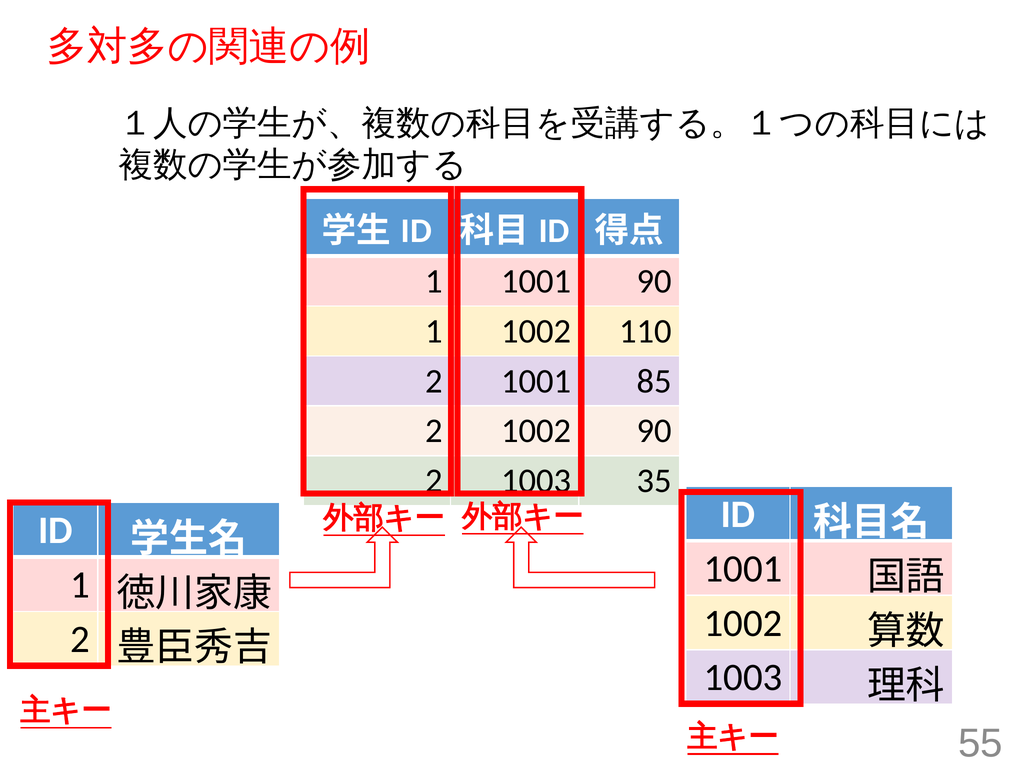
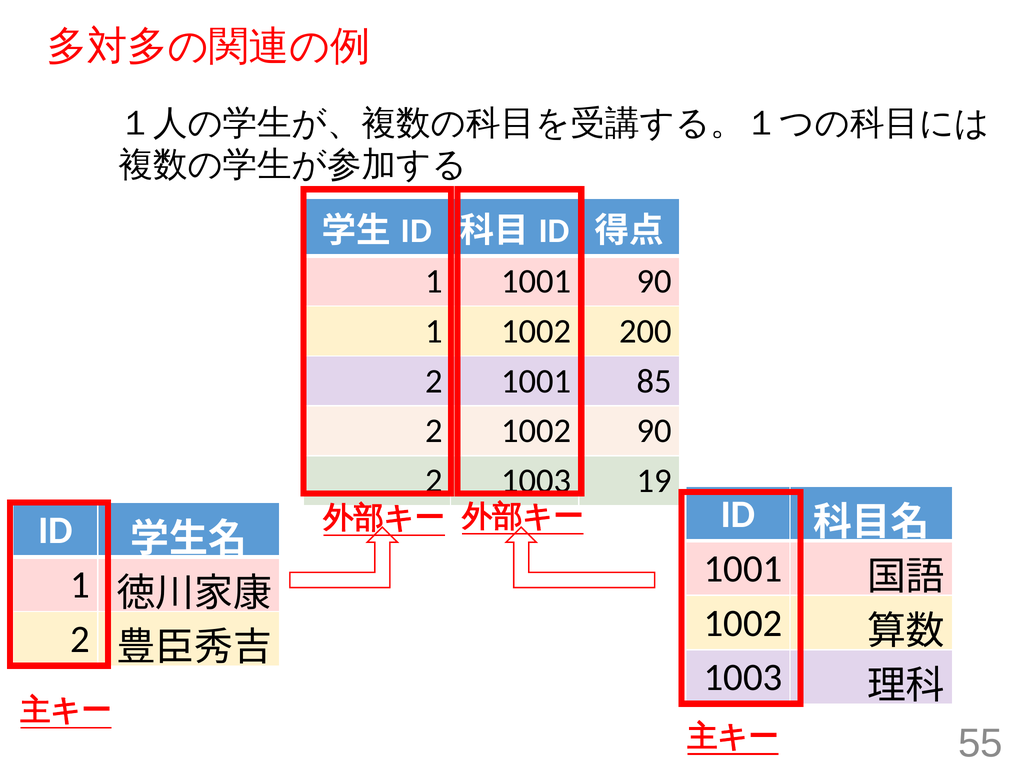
110: 110 -> 200 (646, 331)
35: 35 -> 19 (654, 481)
